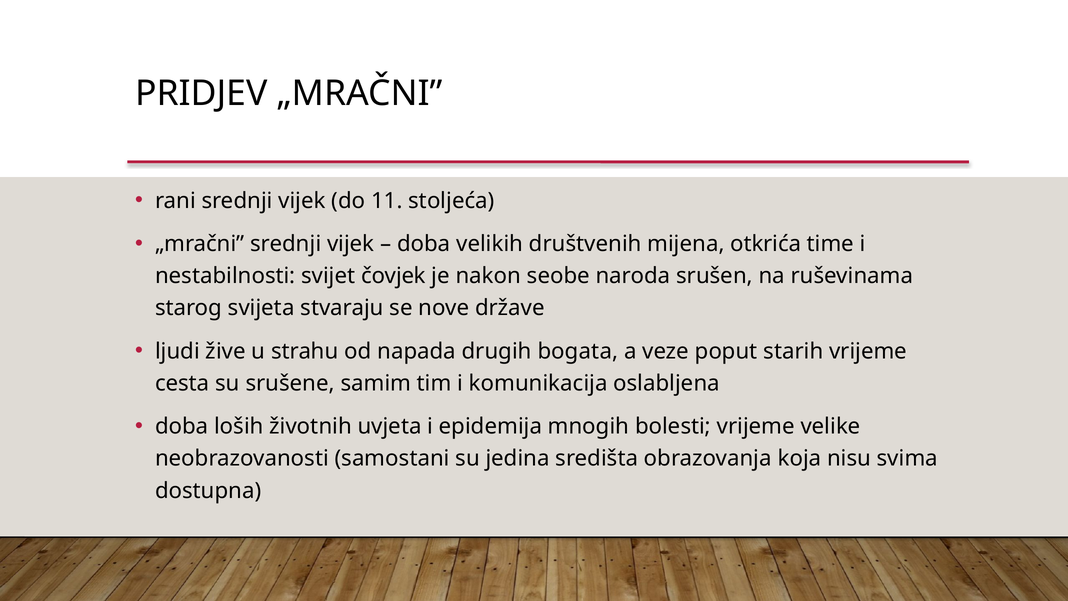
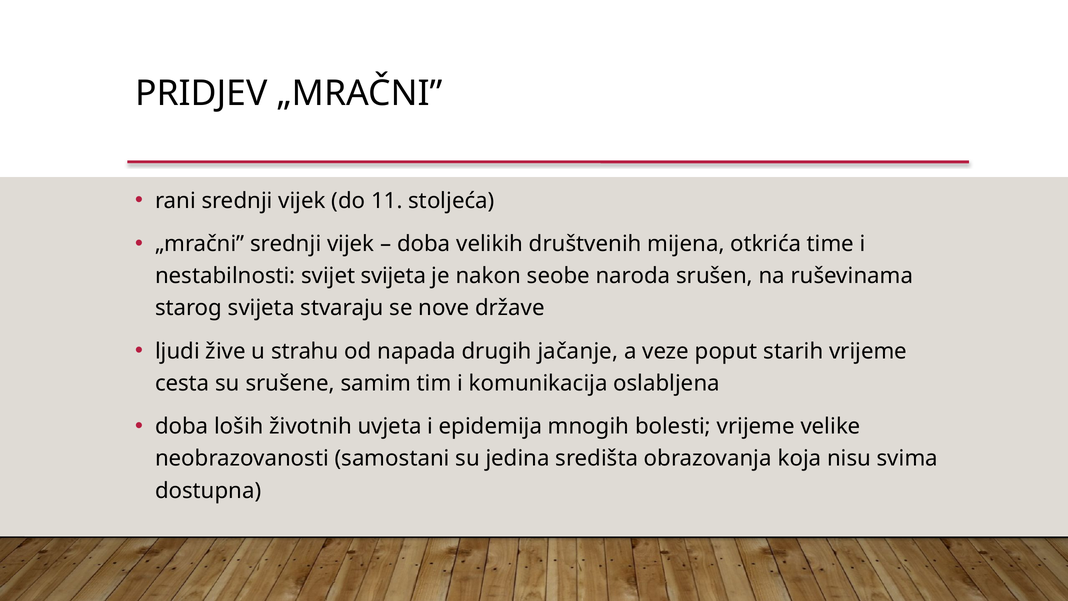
svijet čovjek: čovjek -> svijeta (394, 276)
bogata: bogata -> jačanje (578, 351)
